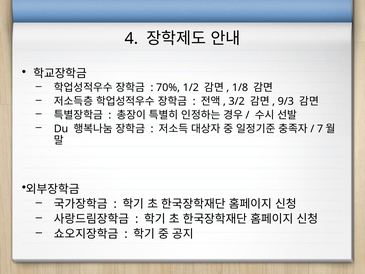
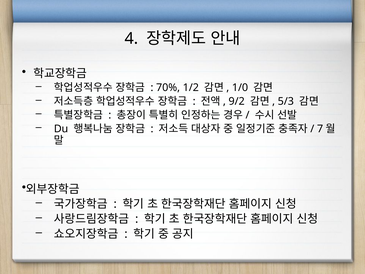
1/8: 1/8 -> 1/0 (240, 88)
3/2: 3/2 -> 9/2 (237, 101)
9/3: 9/3 -> 5/3 (286, 101)
